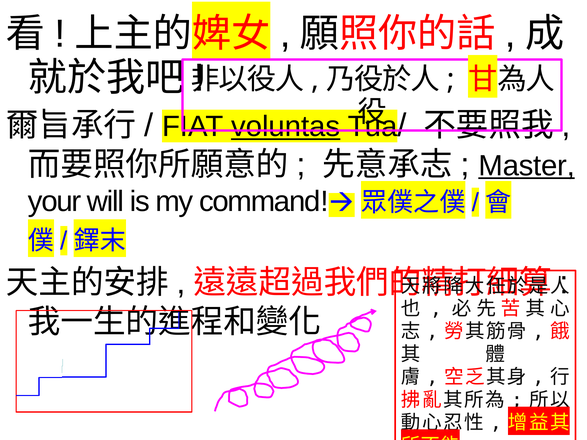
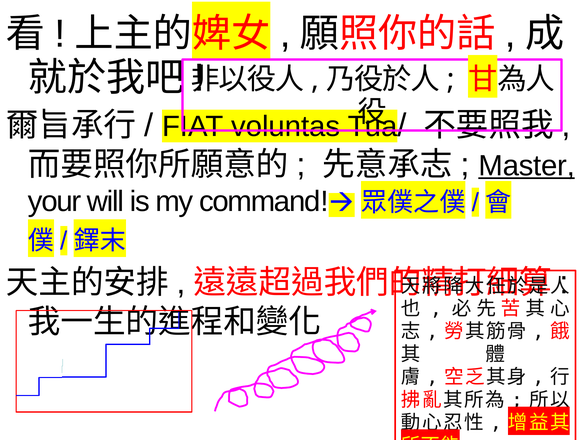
voluntas underline: present -> none (286, 127)
